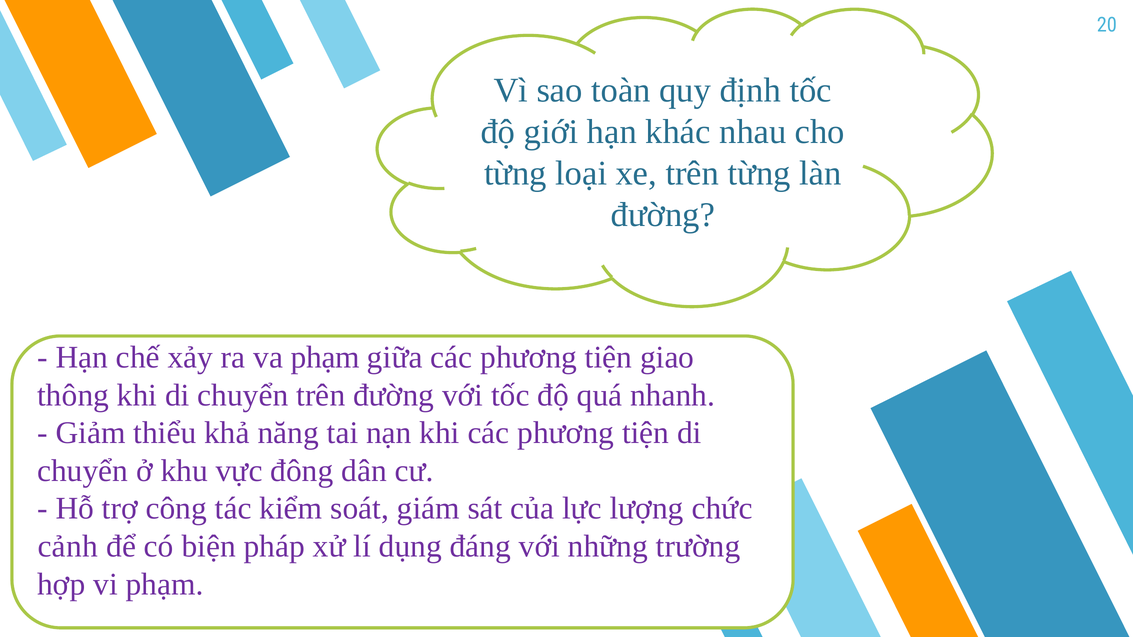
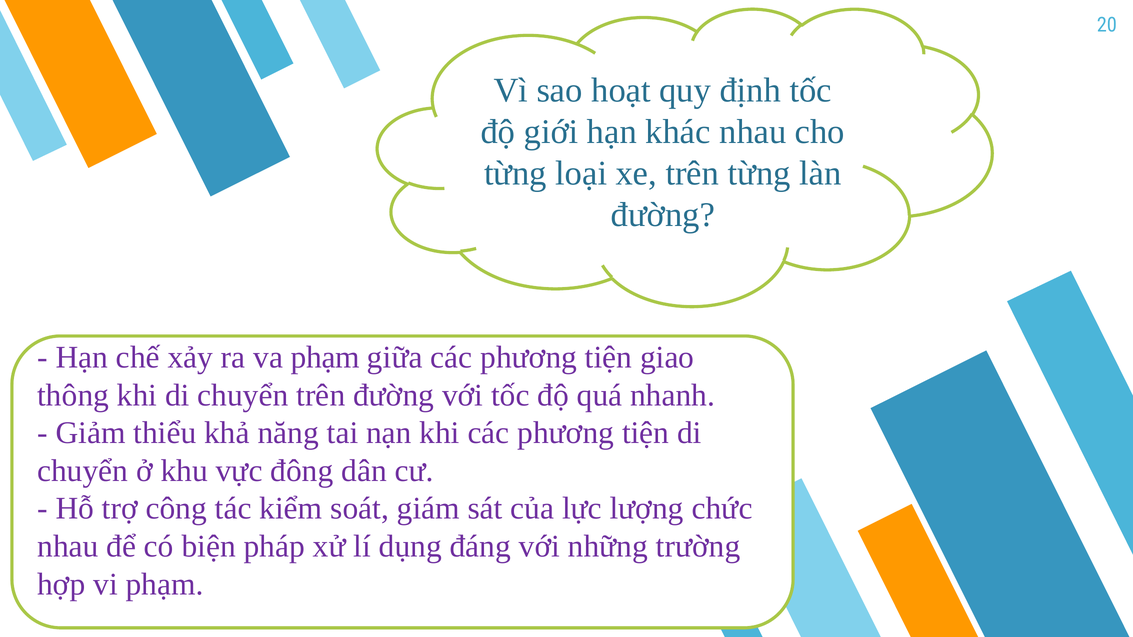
toàn: toàn -> hoạt (621, 90)
cảnh: cảnh -> nhau (68, 547)
